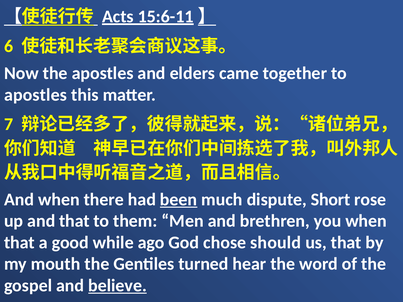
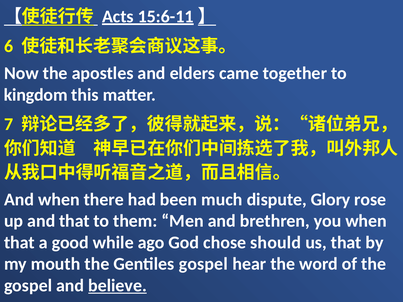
apostles: apostles -> kingdom (36, 95)
been underline: present -> none (179, 200)
Short: Short -> Glory (331, 200)
Gentiles turned: turned -> gospel (203, 264)
